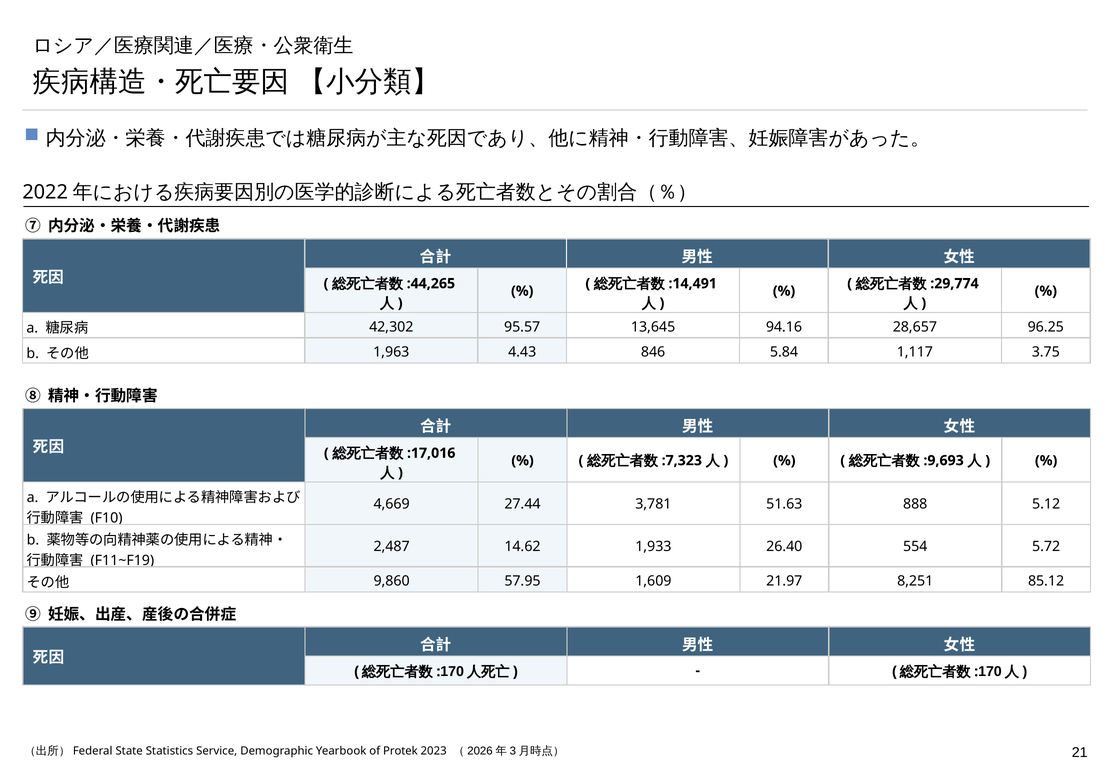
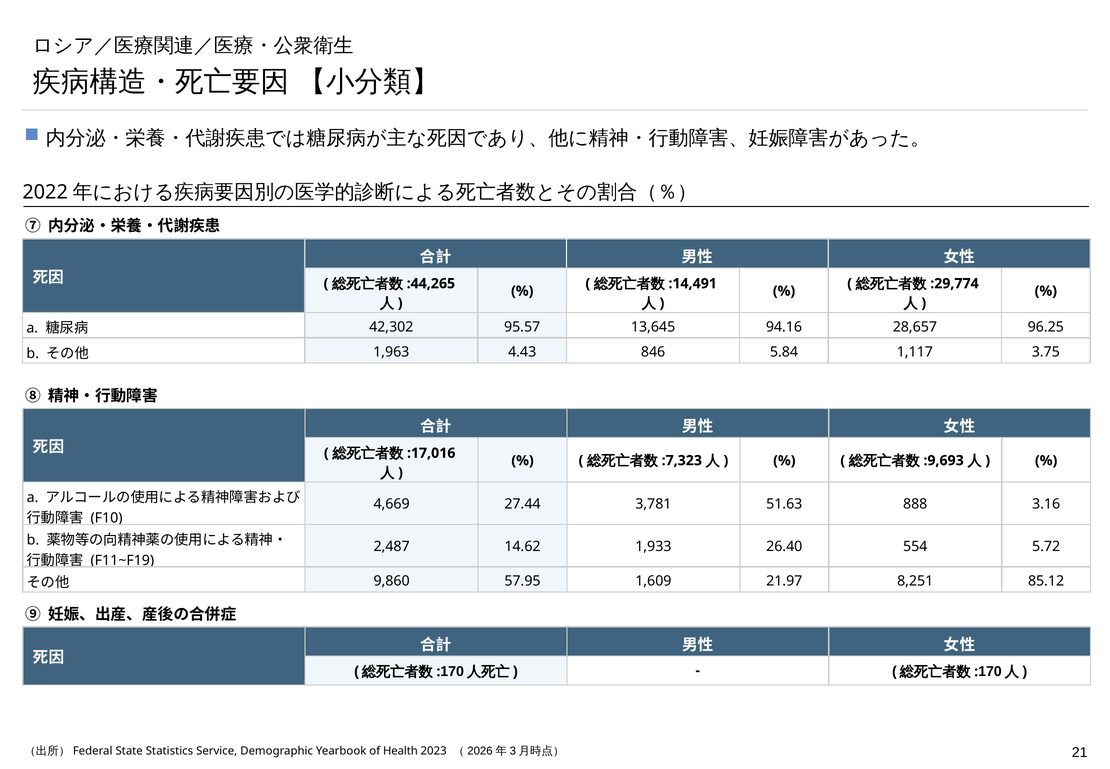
5.12: 5.12 -> 3.16 (1046, 504)
Protek: Protek -> Health (400, 751)
